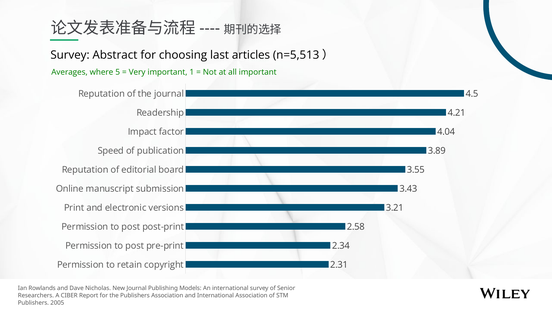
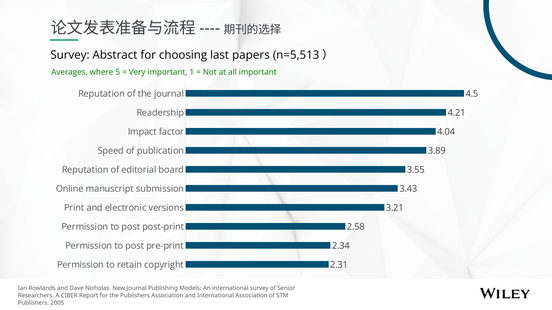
articles: articles -> papers (251, 55)
